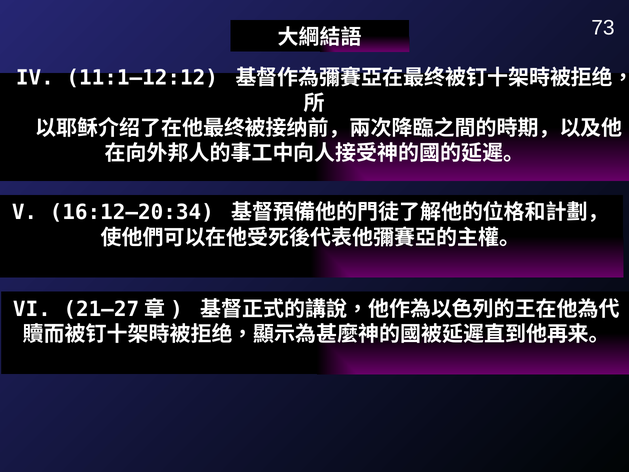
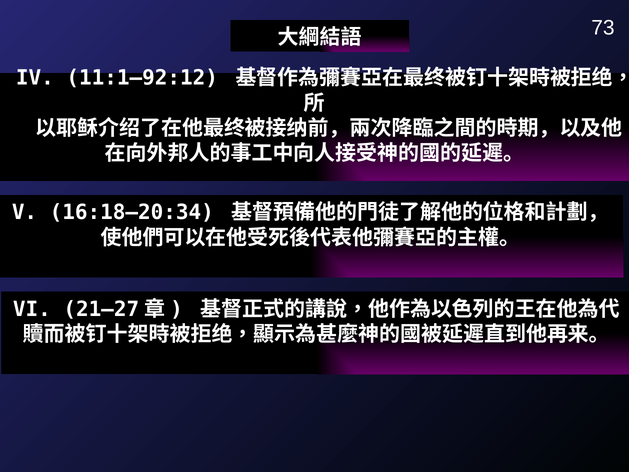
11:1–12:12: 11:1–12:12 -> 11:1–92:12 (142, 78)
16:12–20:34: 16:12–20:34 -> 16:18–20:34 (132, 212)
